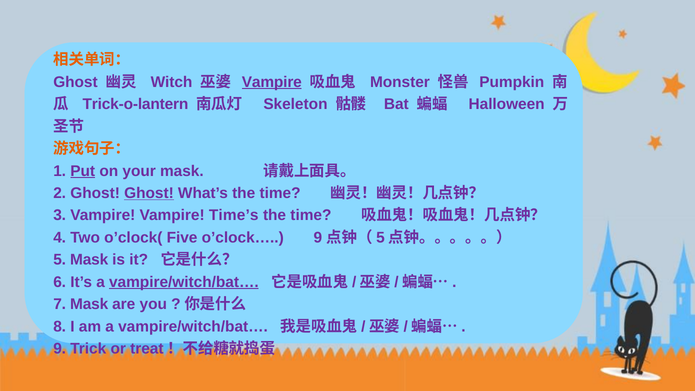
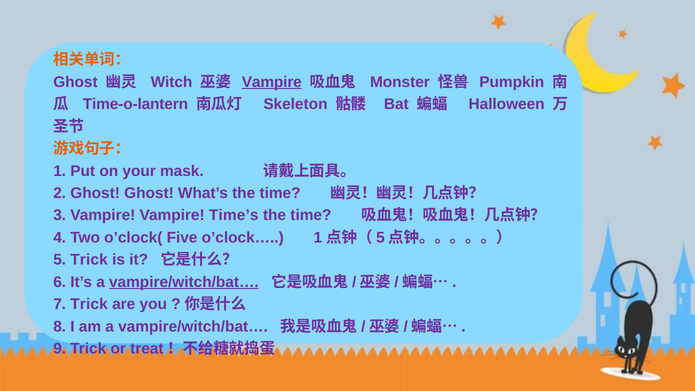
Trick-o-lantern: Trick-o-lantern -> Time-o-lantern (135, 104)
Put underline: present -> none (83, 171)
Ghost underline: present -> none (149, 193)
o’clock… 9: 9 -> 1 (318, 238)
5 Mask: Mask -> Trick (89, 260)
7 Mask: Mask -> Trick (89, 304)
